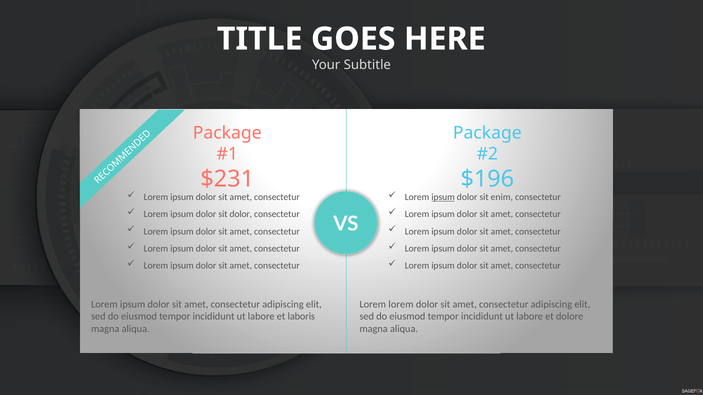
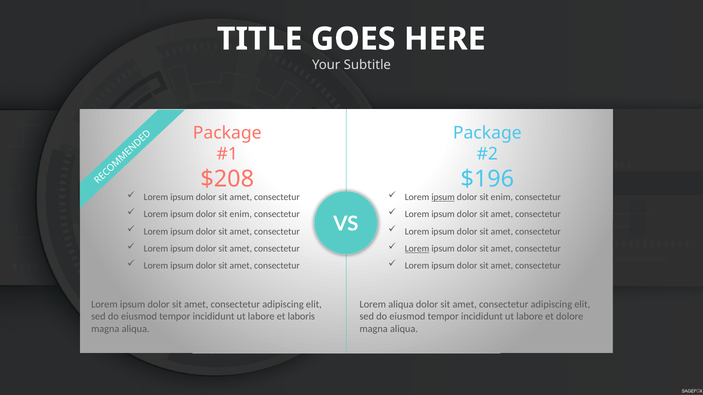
$231: $231 -> $208 (227, 179)
dolor: dolor -> enim (241, 215)
Lorem underline: none -> present (417, 249)
Lorem lorem: lorem -> aliqua (401, 304)
